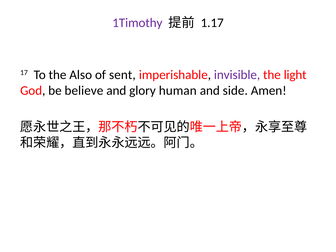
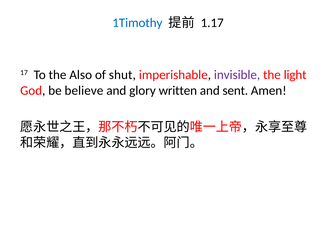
1Timothy colour: purple -> blue (137, 23)
sent: sent -> shut (122, 75)
human: human -> written (178, 91)
side: side -> sent (235, 91)
